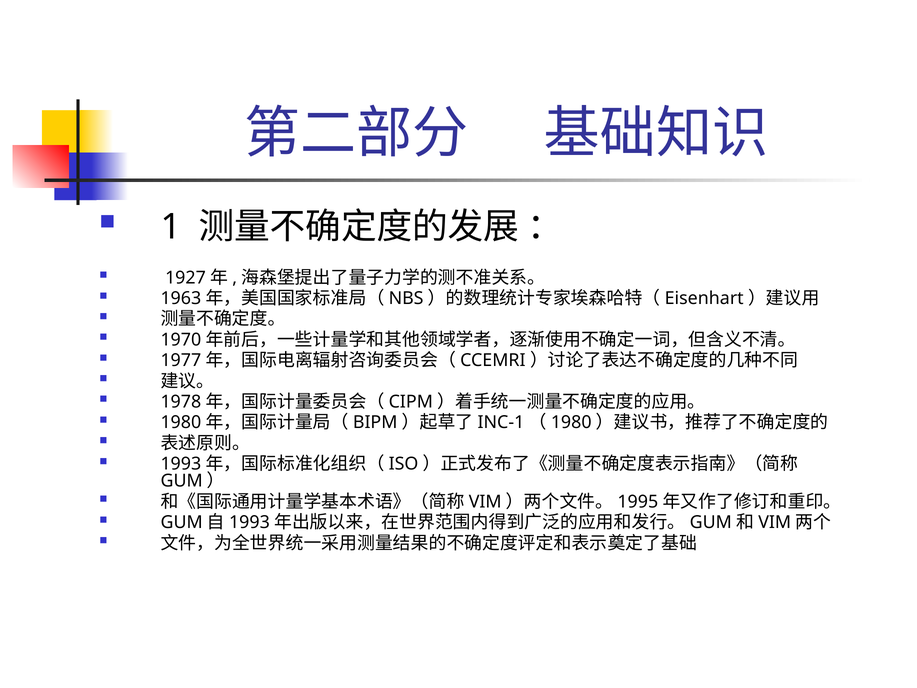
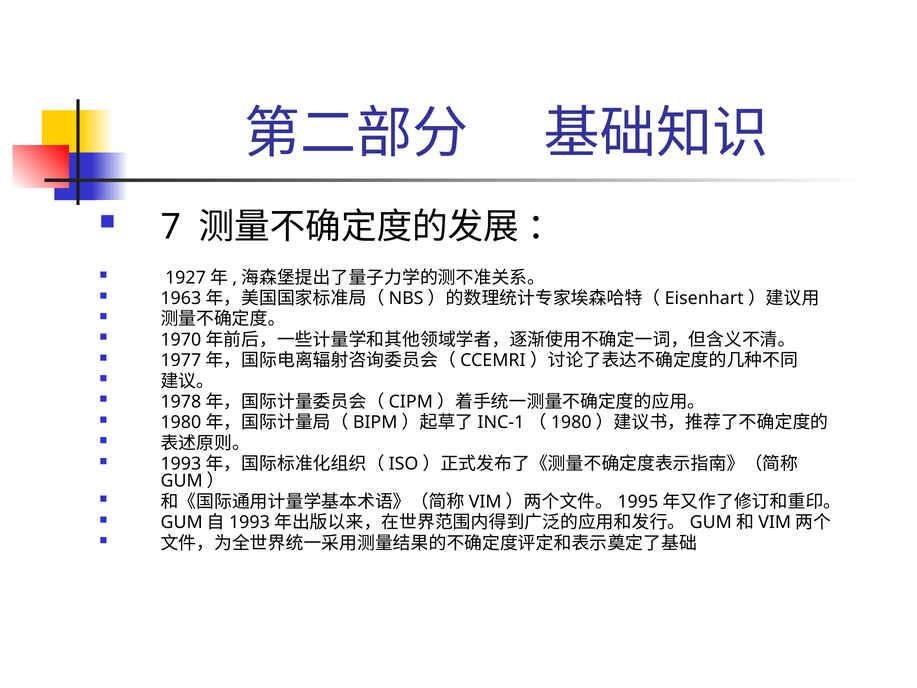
1: 1 -> 7 (171, 227)
